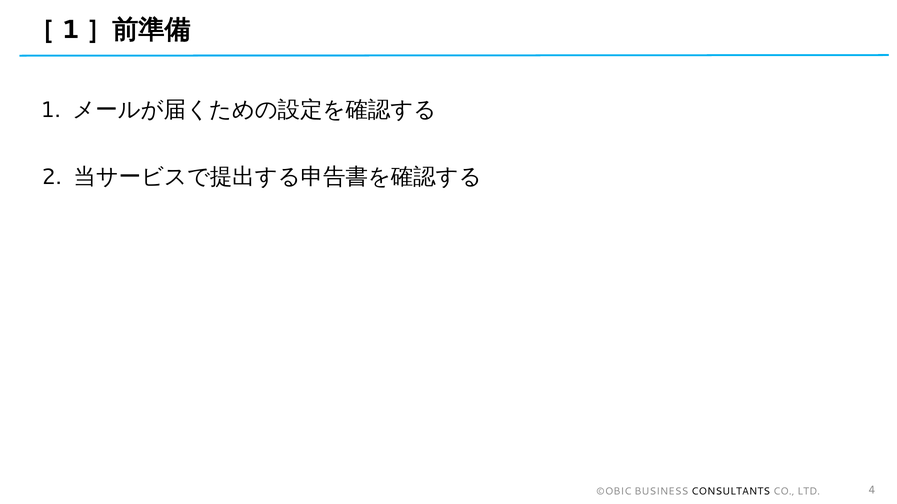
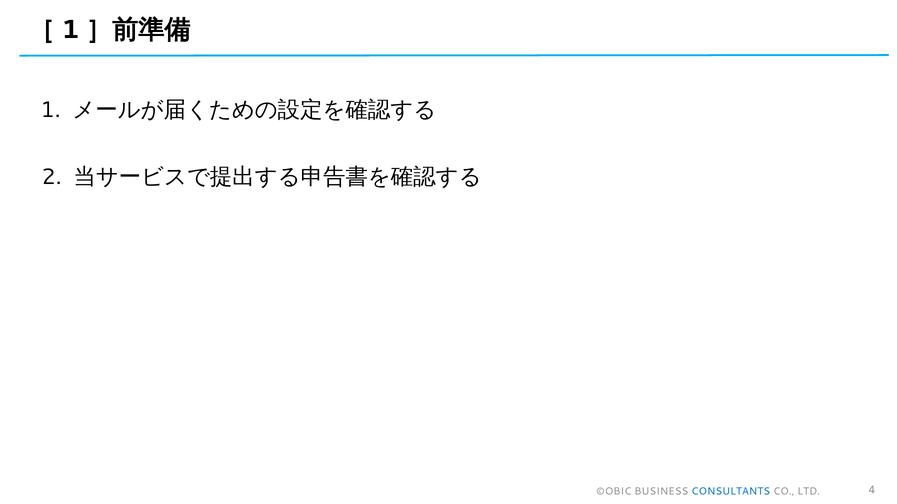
CONSULTANTS colour: black -> blue (731, 492)
